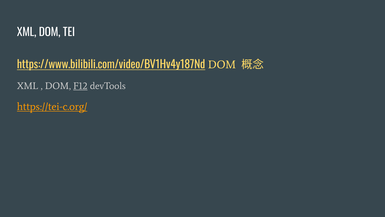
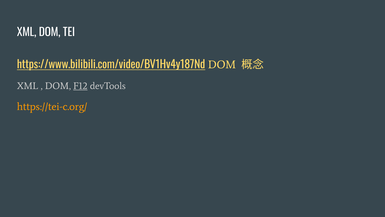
https://tei-c.org/ underline: present -> none (52, 106)
